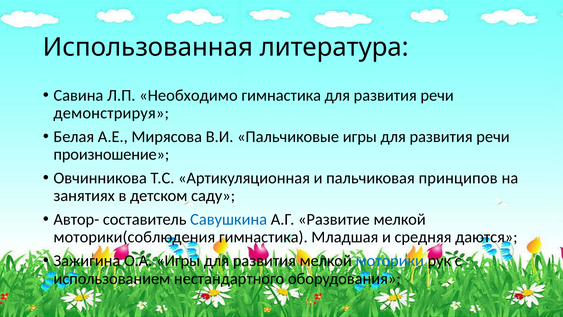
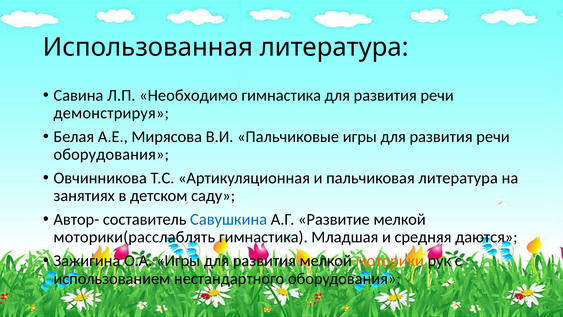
произношение: произношение -> оборудования (111, 154)
пальчиковая принципов: принципов -> литература (458, 178)
моторики(соблюдения: моторики(соблюдения -> моторики(расслаблять (134, 237)
моторики colour: blue -> orange (390, 261)
